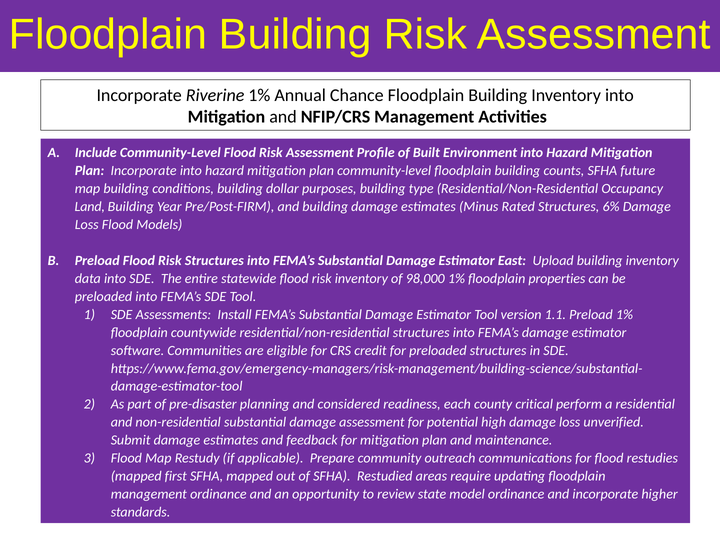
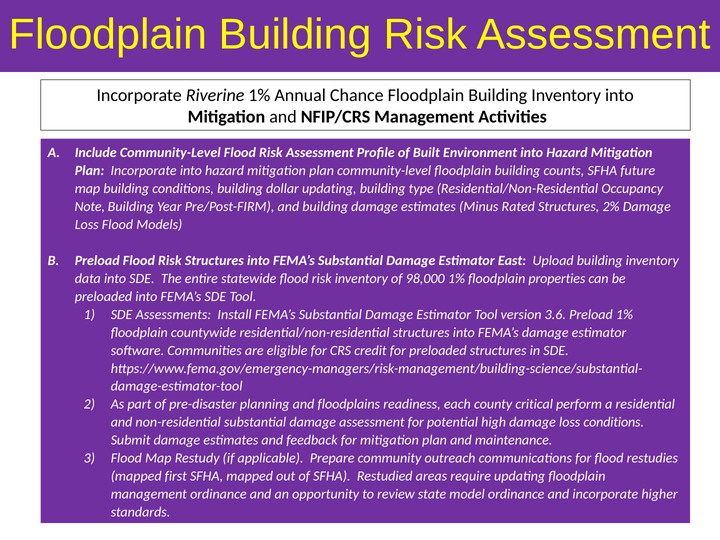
dollar purposes: purposes -> updating (329, 189)
Land: Land -> Note (90, 207)
6%: 6% -> 2% (611, 207)
1.1: 1.1 -> 3.6 (555, 314)
considered: considered -> floodplains (349, 404)
loss unverified: unverified -> conditions (614, 422)
